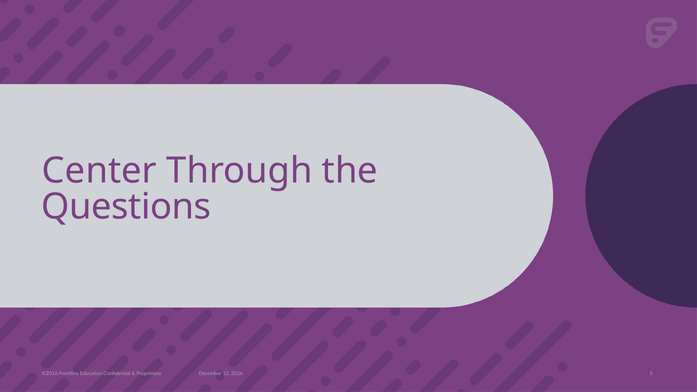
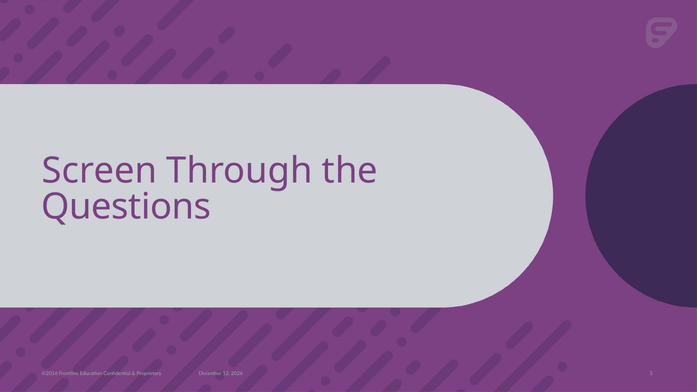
Center: Center -> Screen (99, 171)
